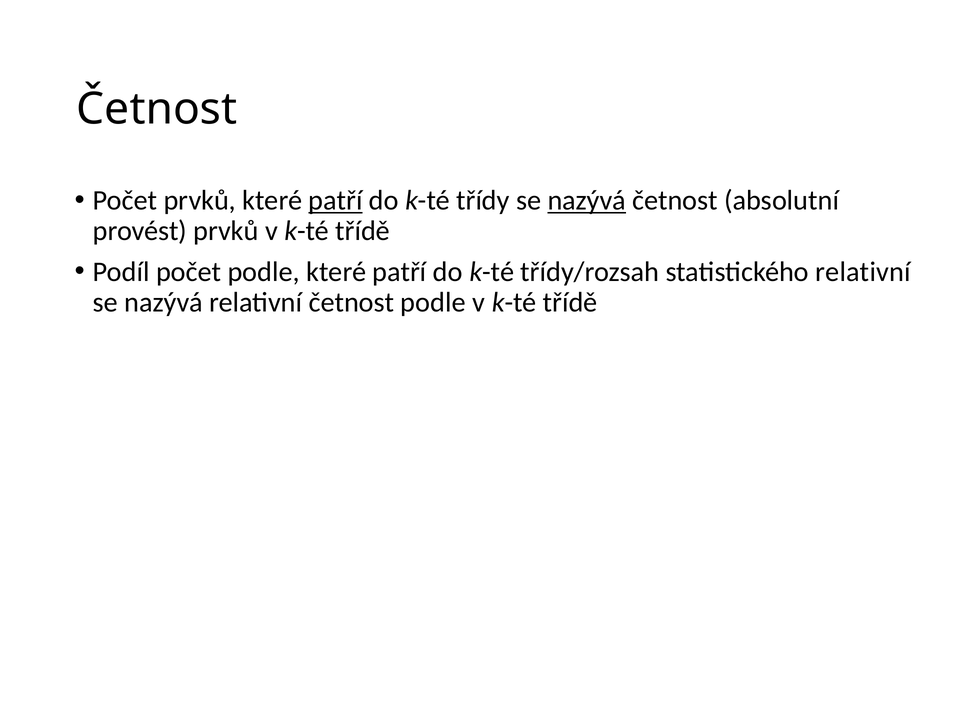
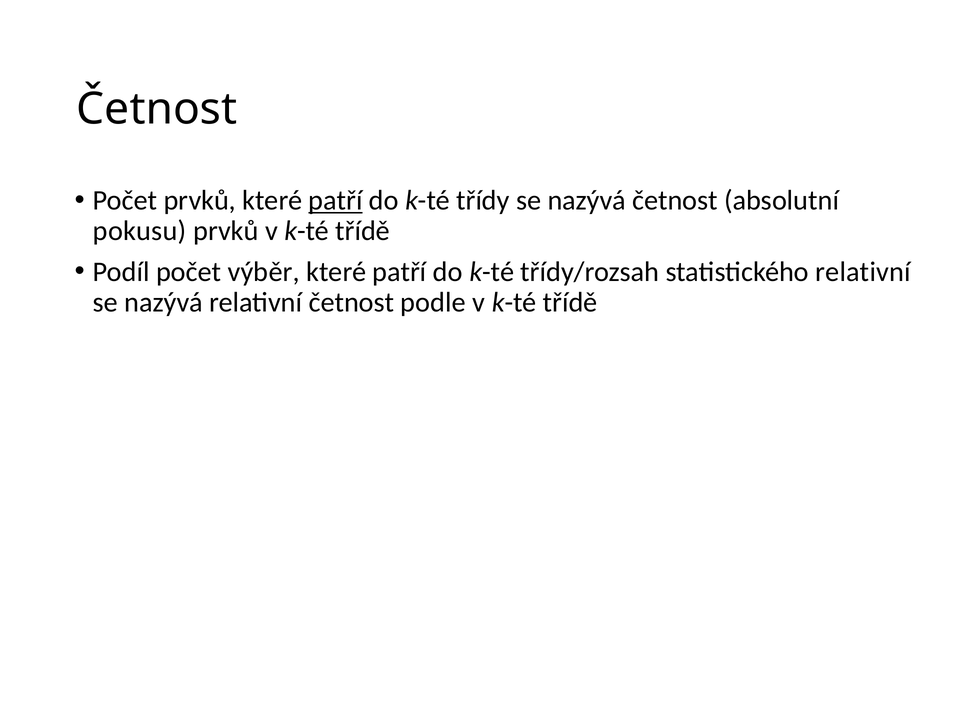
nazývá underline: present -> none (587, 201)
provést: provést -> pokusu (140, 231)
počet podle: podle -> výběr (264, 272)
